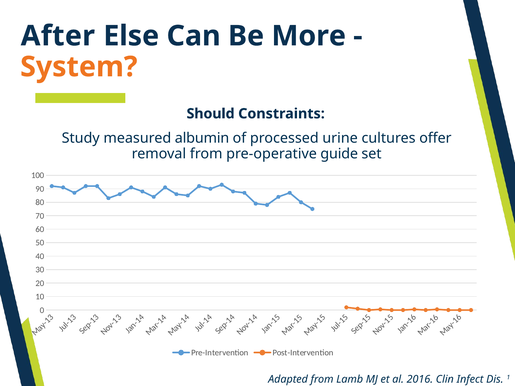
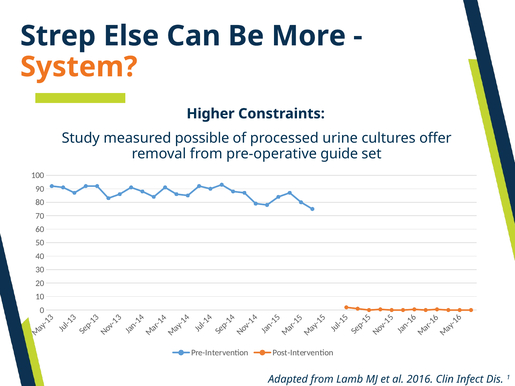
After: After -> Strep (58, 36)
Should: Should -> Higher (211, 114)
albumin: albumin -> possible (202, 138)
